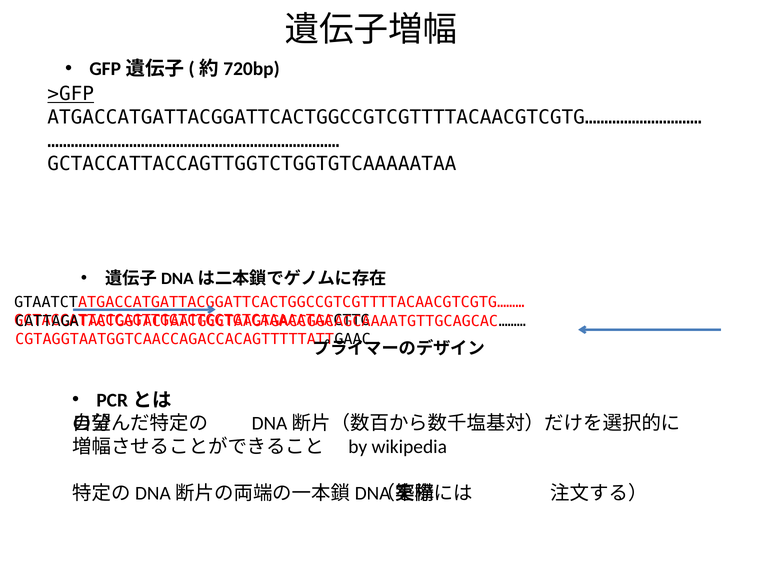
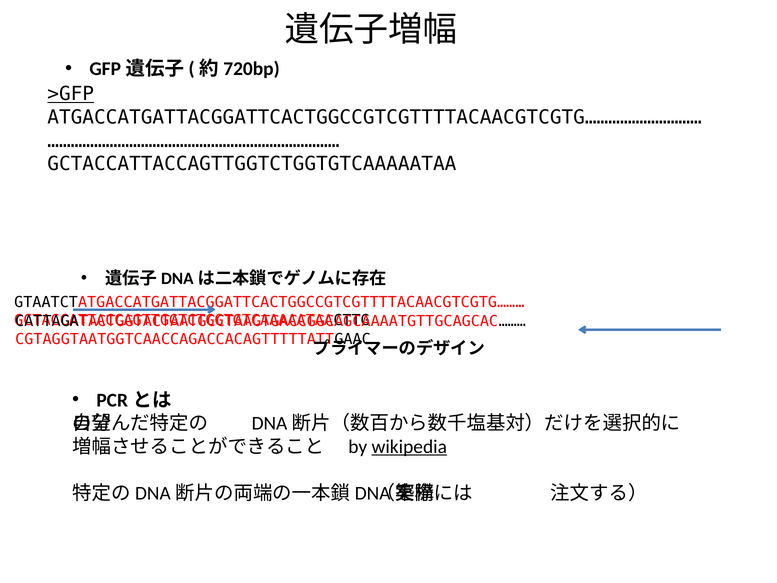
wikipedia underline: none -> present (409, 447)
